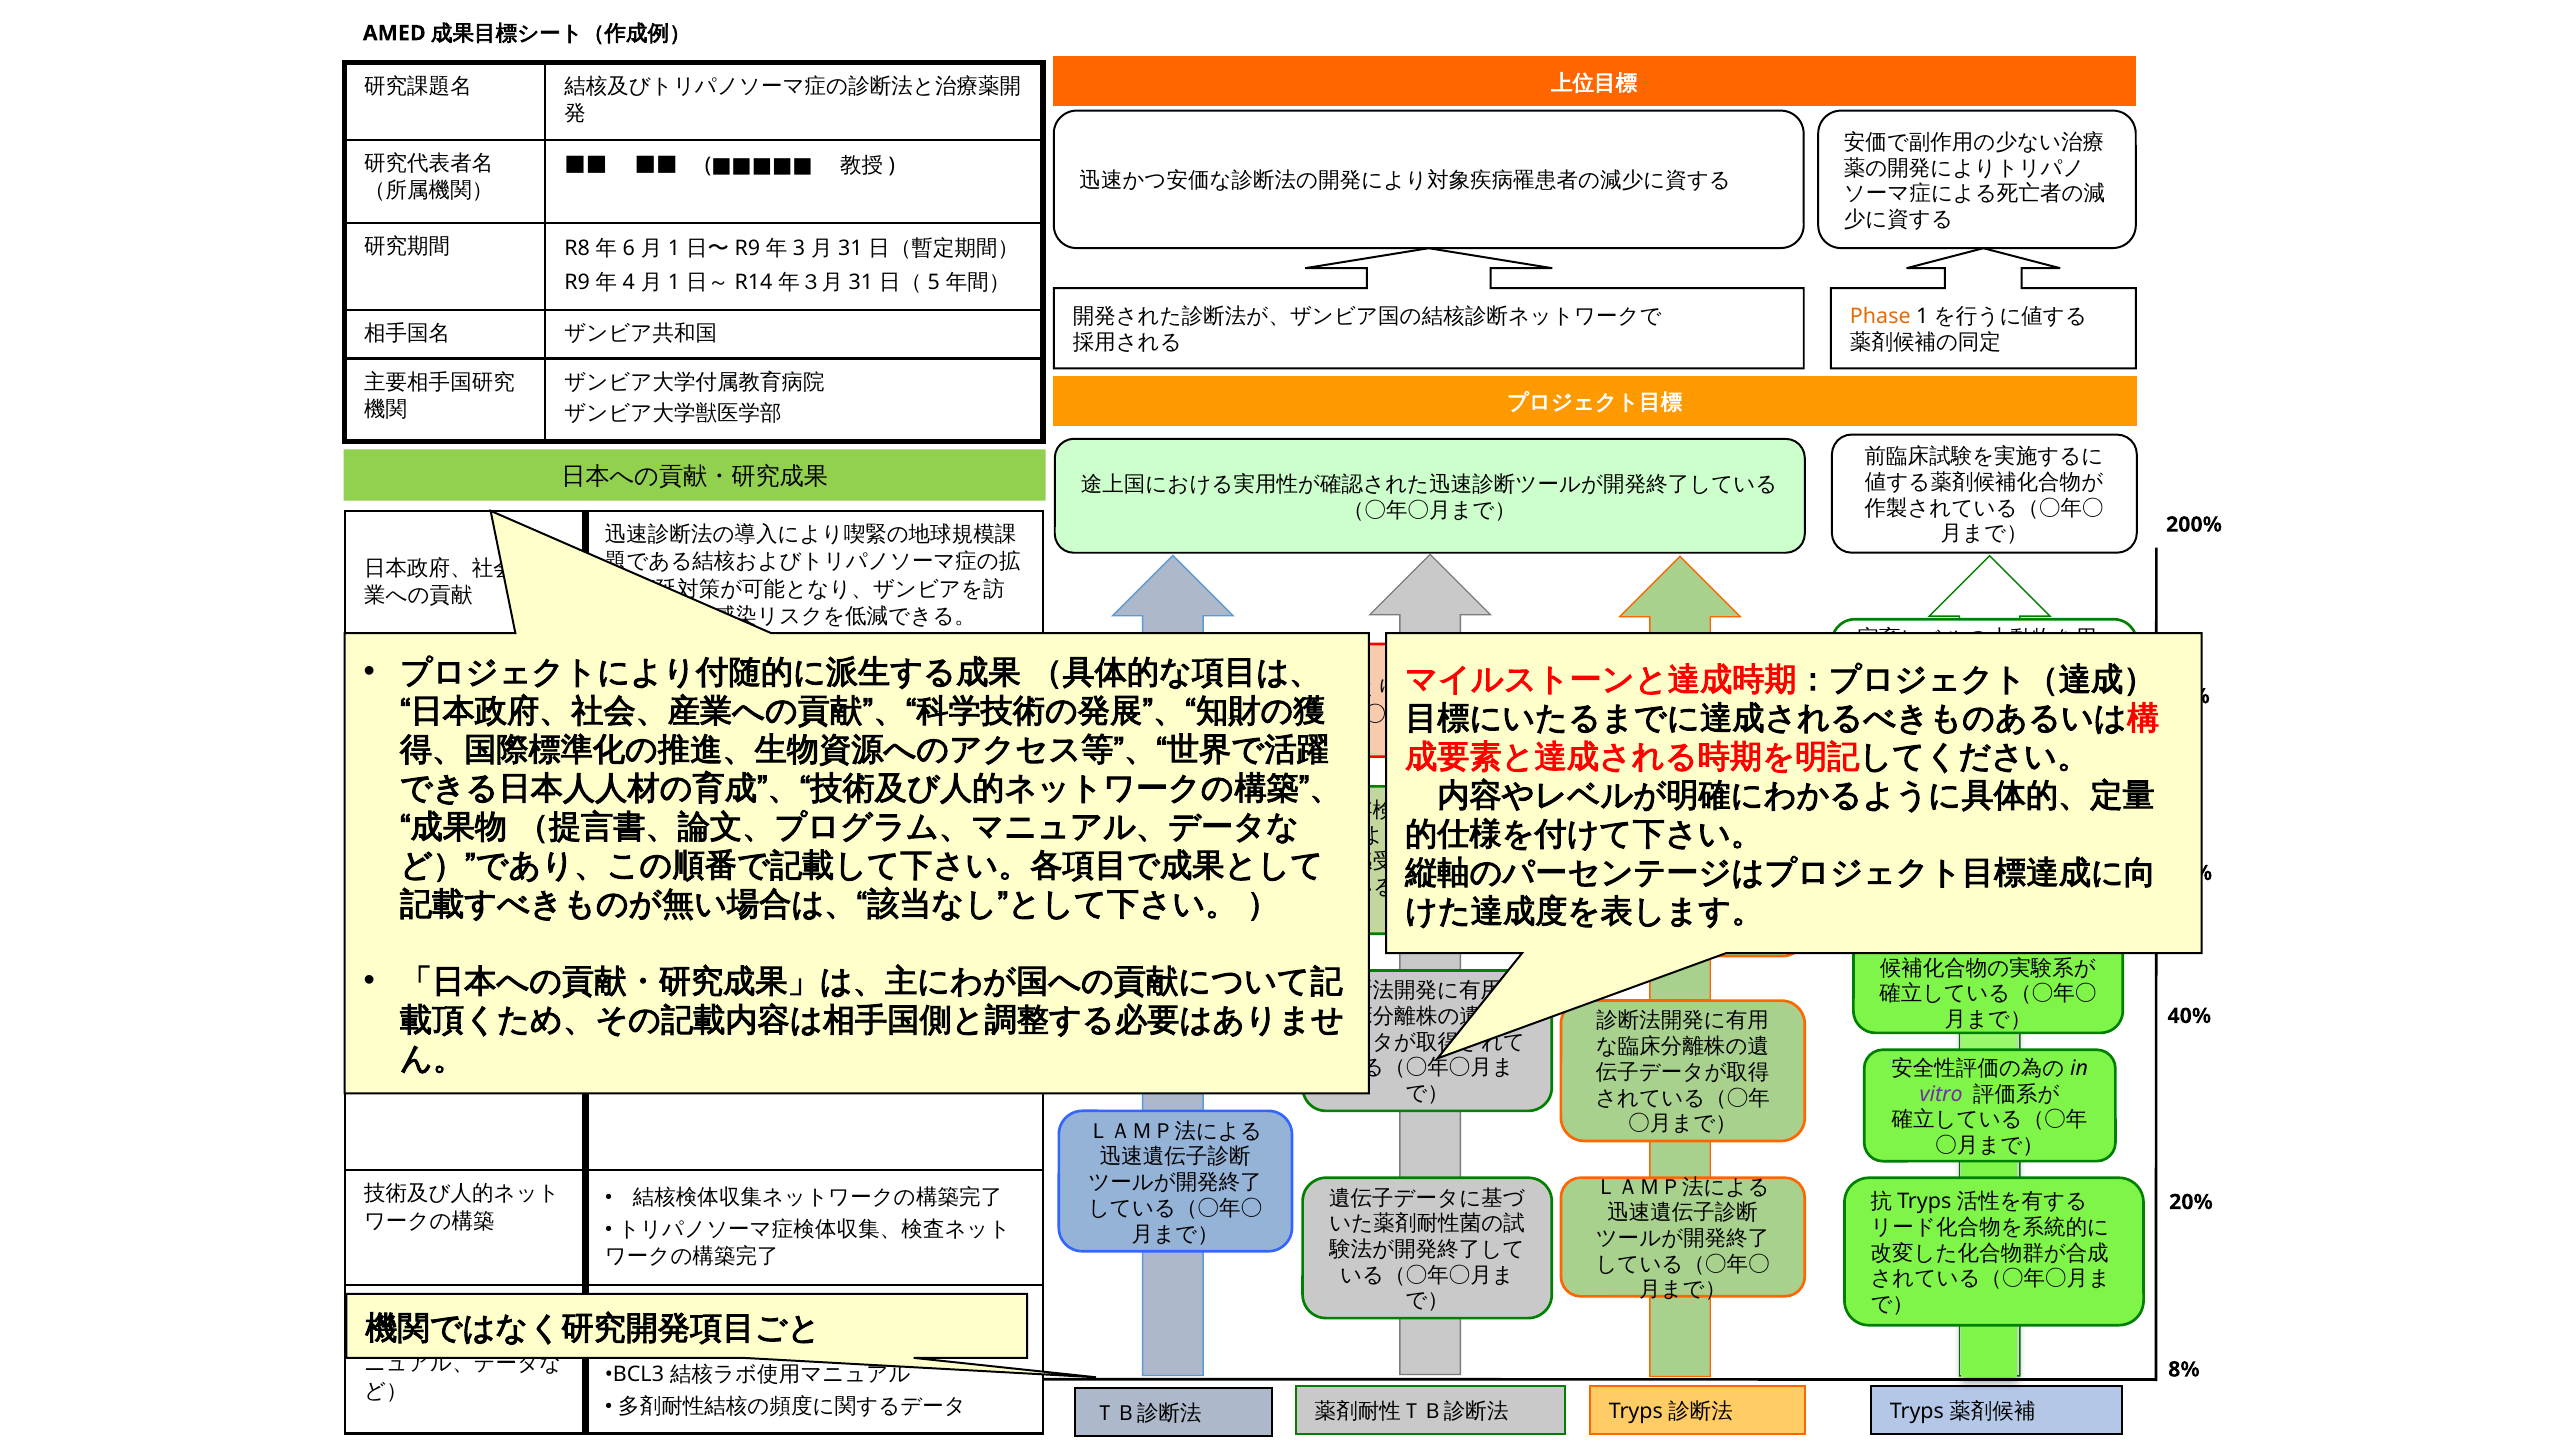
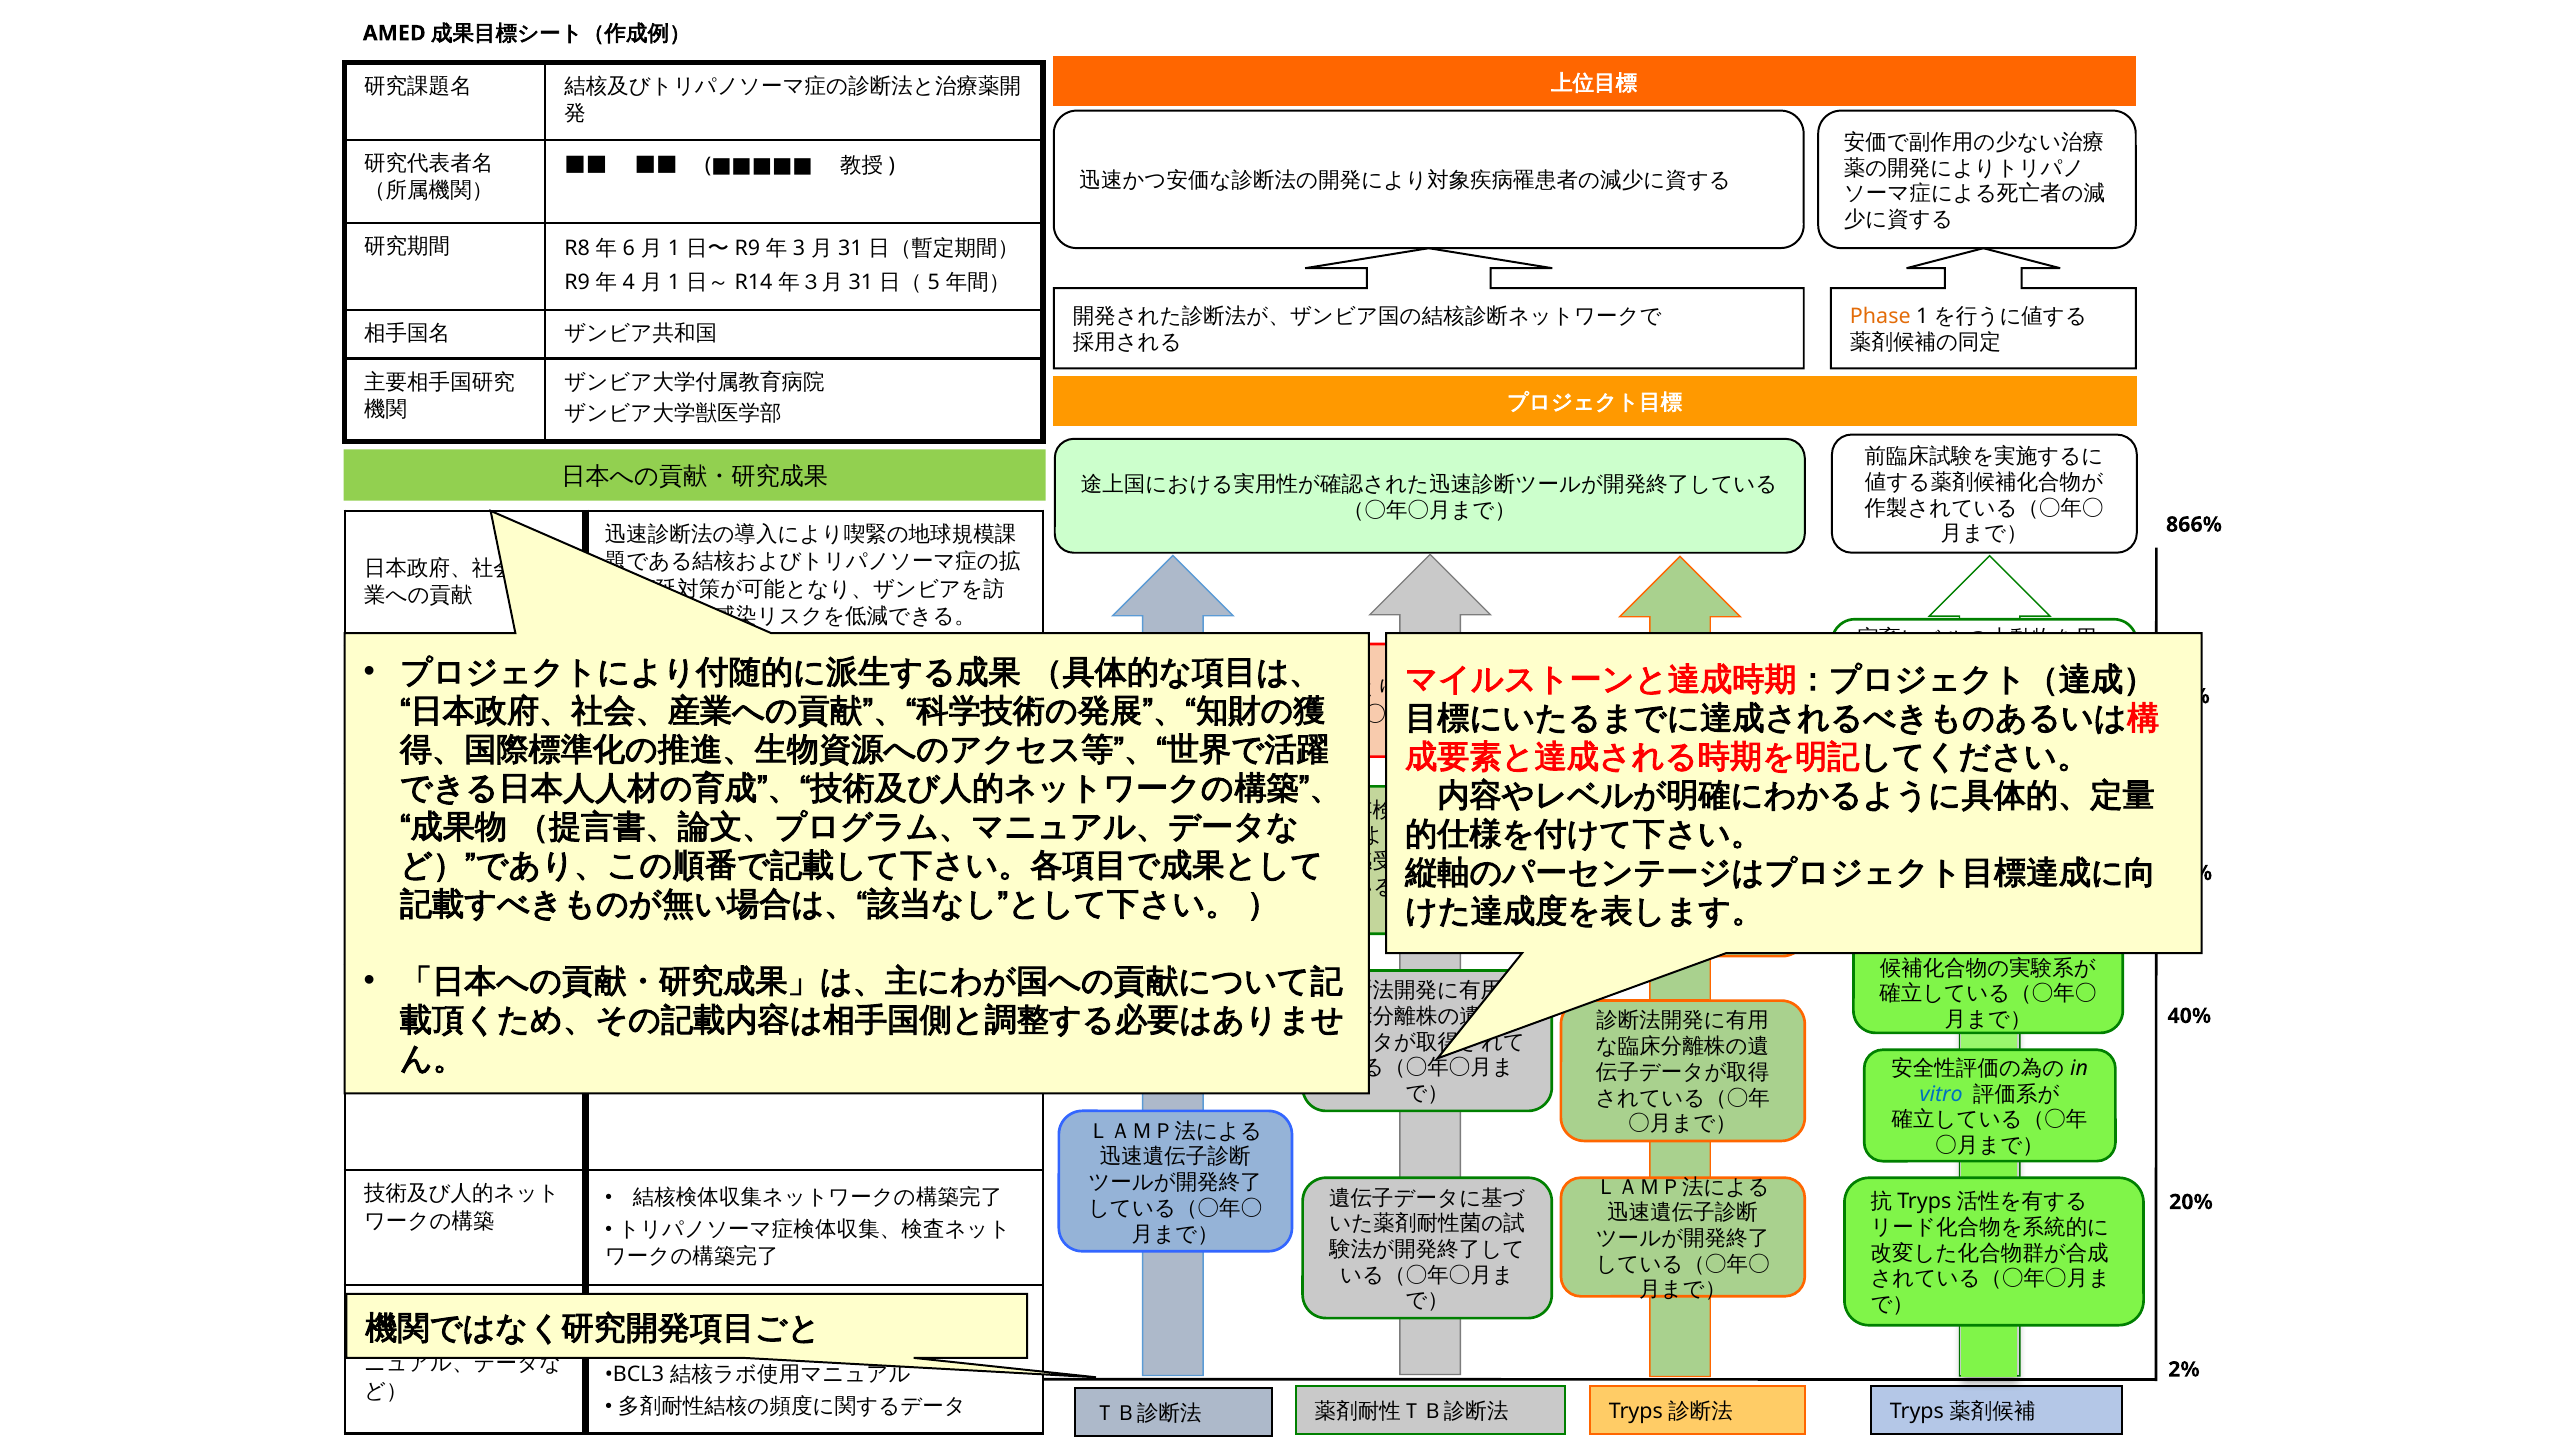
200%: 200% -> 866% (2194, 525)
vitro colour: purple -> blue (1941, 1094)
8%: 8% -> 2% (2184, 1369)
